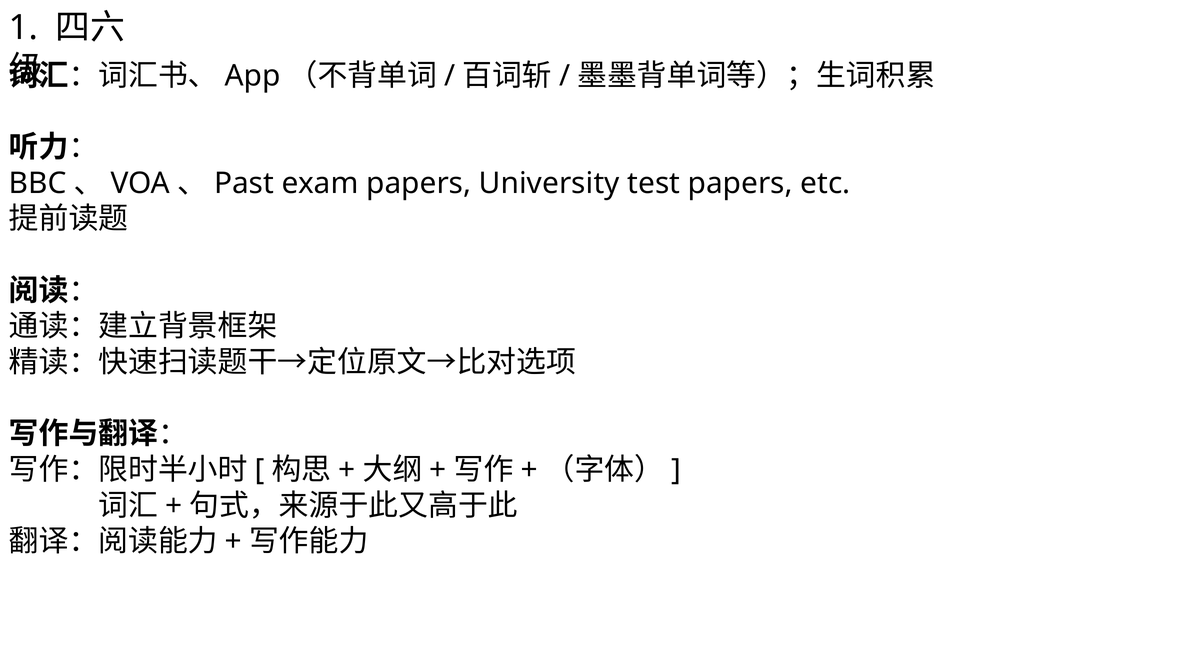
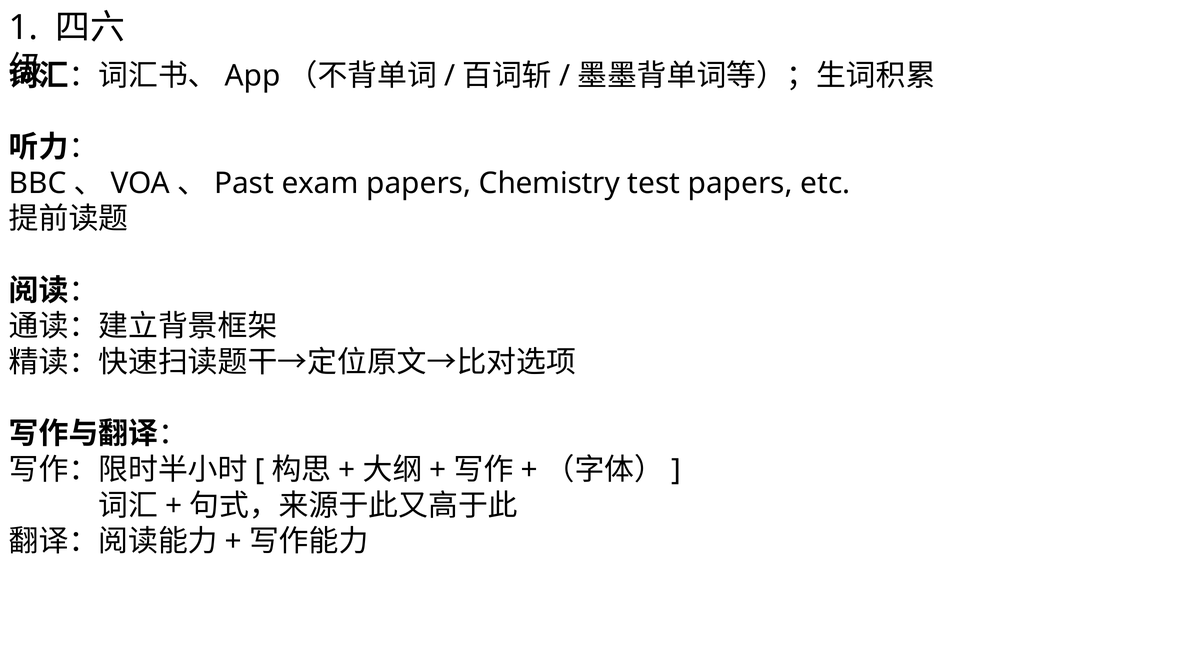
University: University -> Chemistry (549, 183)
